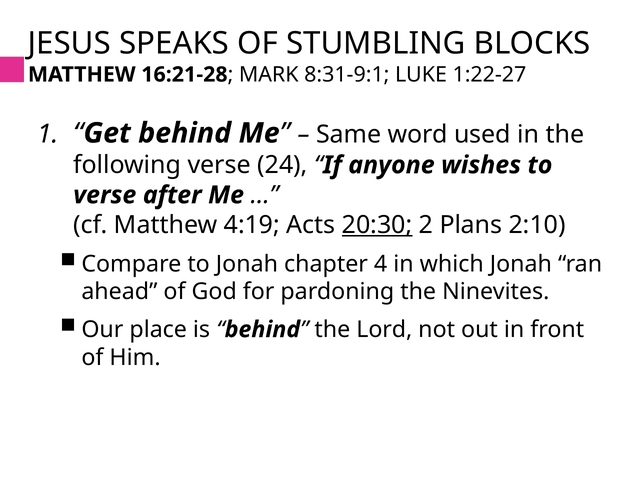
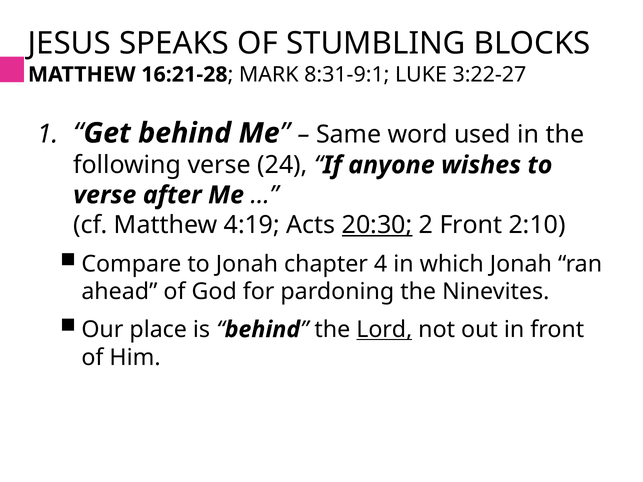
1:22-27: 1:22-27 -> 3:22-27 (489, 75)
2 Plans: Plans -> Front (471, 225)
Lord underline: none -> present (384, 330)
